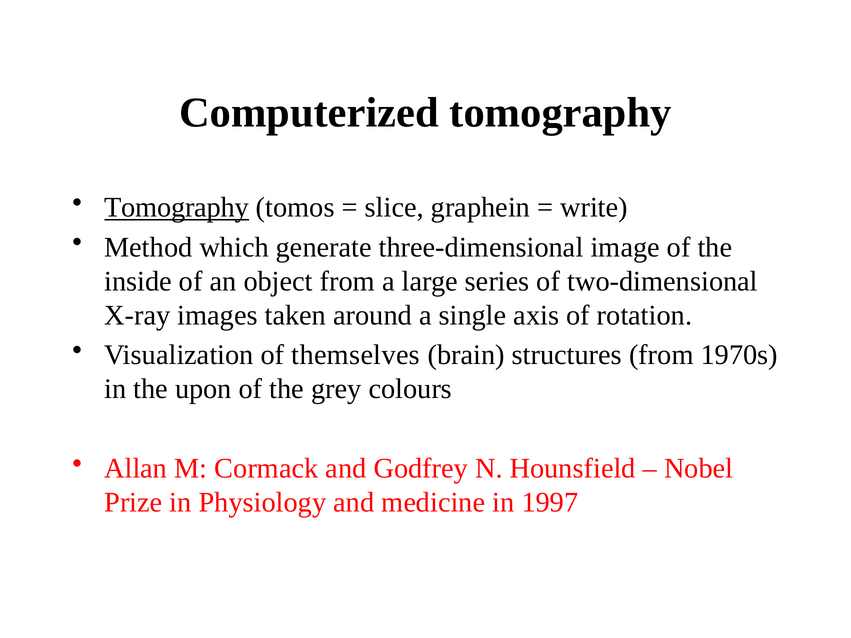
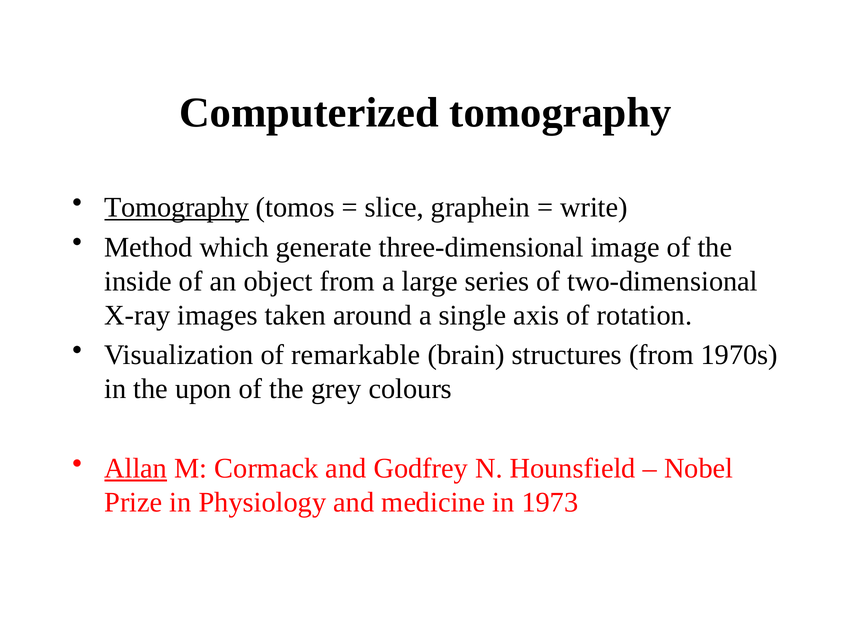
themselves: themselves -> remarkable (356, 355)
Allan underline: none -> present (136, 469)
1997: 1997 -> 1973 (550, 503)
